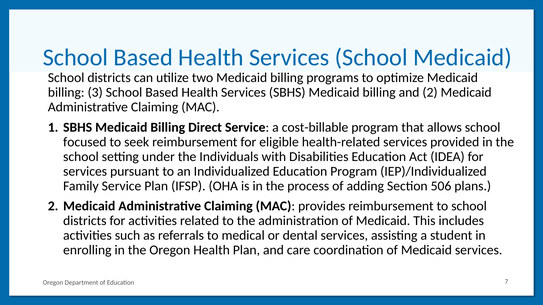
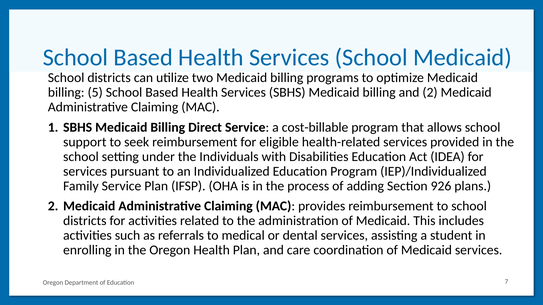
3: 3 -> 5 (95, 93)
focused: focused -> support (85, 142)
506: 506 -> 926 (441, 186)
